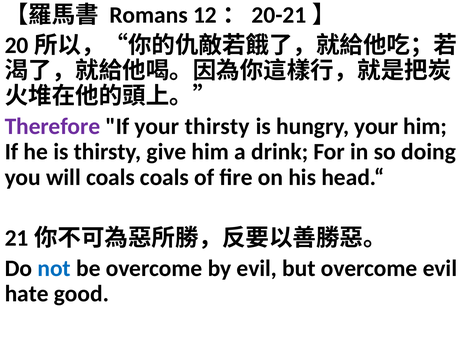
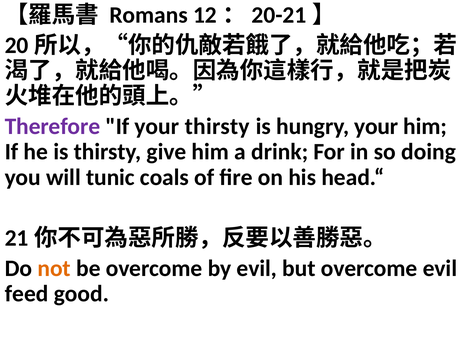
will coals: coals -> tunic (110, 177)
not colour: blue -> orange (54, 268)
hate: hate -> feed (27, 293)
